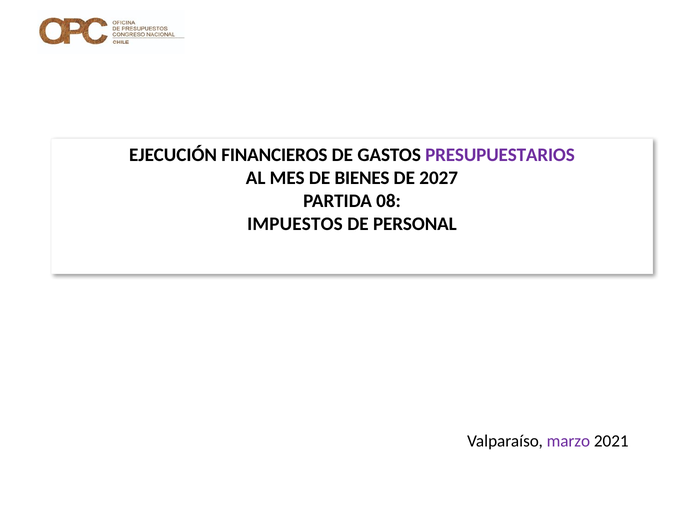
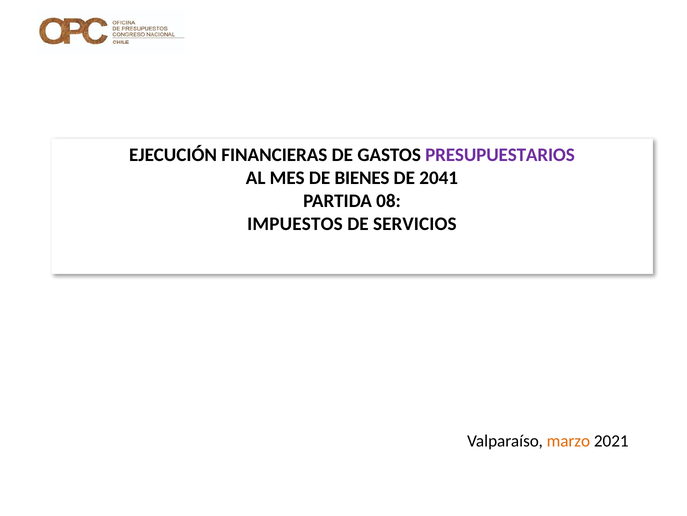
FINANCIEROS: FINANCIEROS -> FINANCIERAS (274, 155)
2027: 2027 -> 2041 (439, 178)
PERSONAL: PERSONAL -> SERVICIOS (415, 224)
marzo colour: purple -> orange (568, 440)
